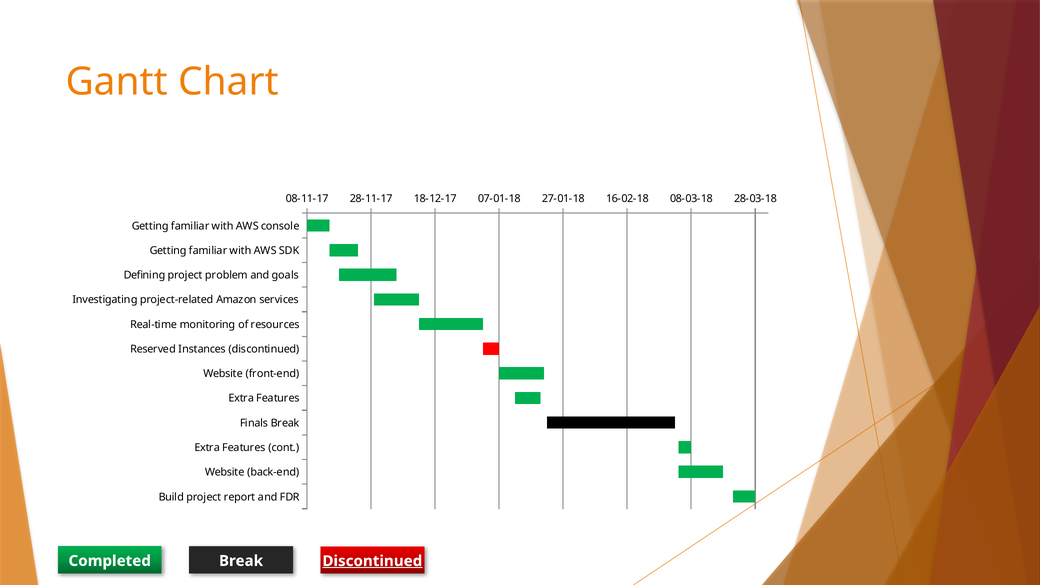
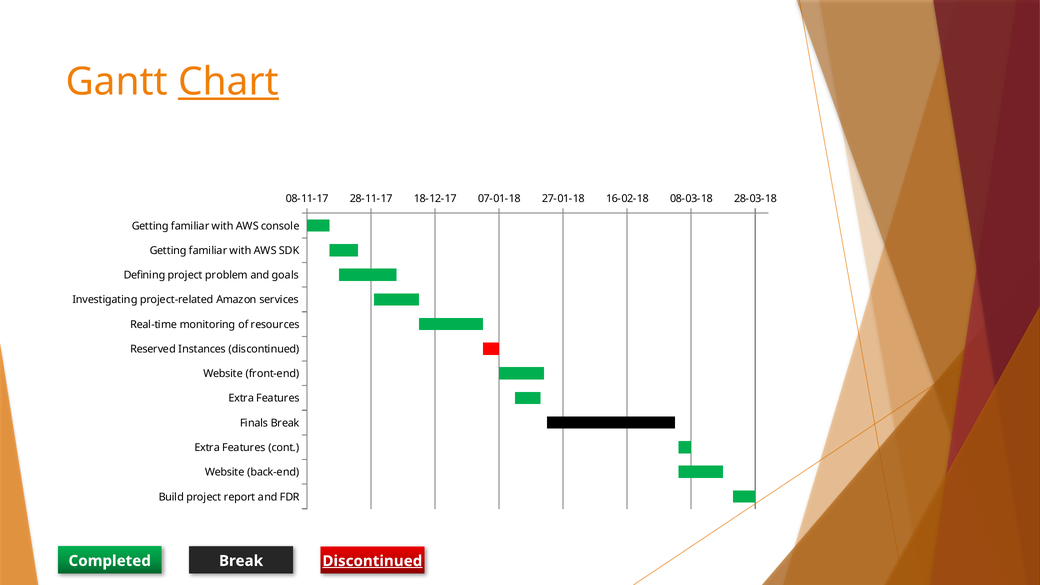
Chart underline: none -> present (229, 82)
